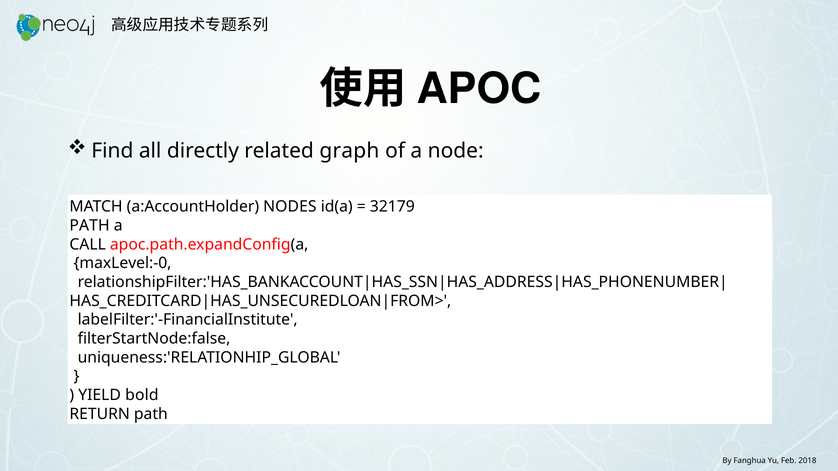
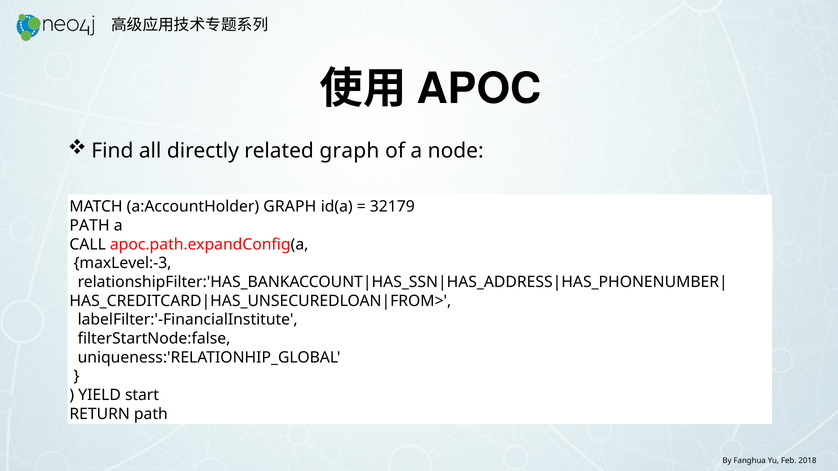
a:AccountHolder NODES: NODES -> GRAPH (290, 207)
maxLevel:-0: maxLevel:-0 -> maxLevel:-3 (122, 263)
bold: bold -> start (142, 395)
